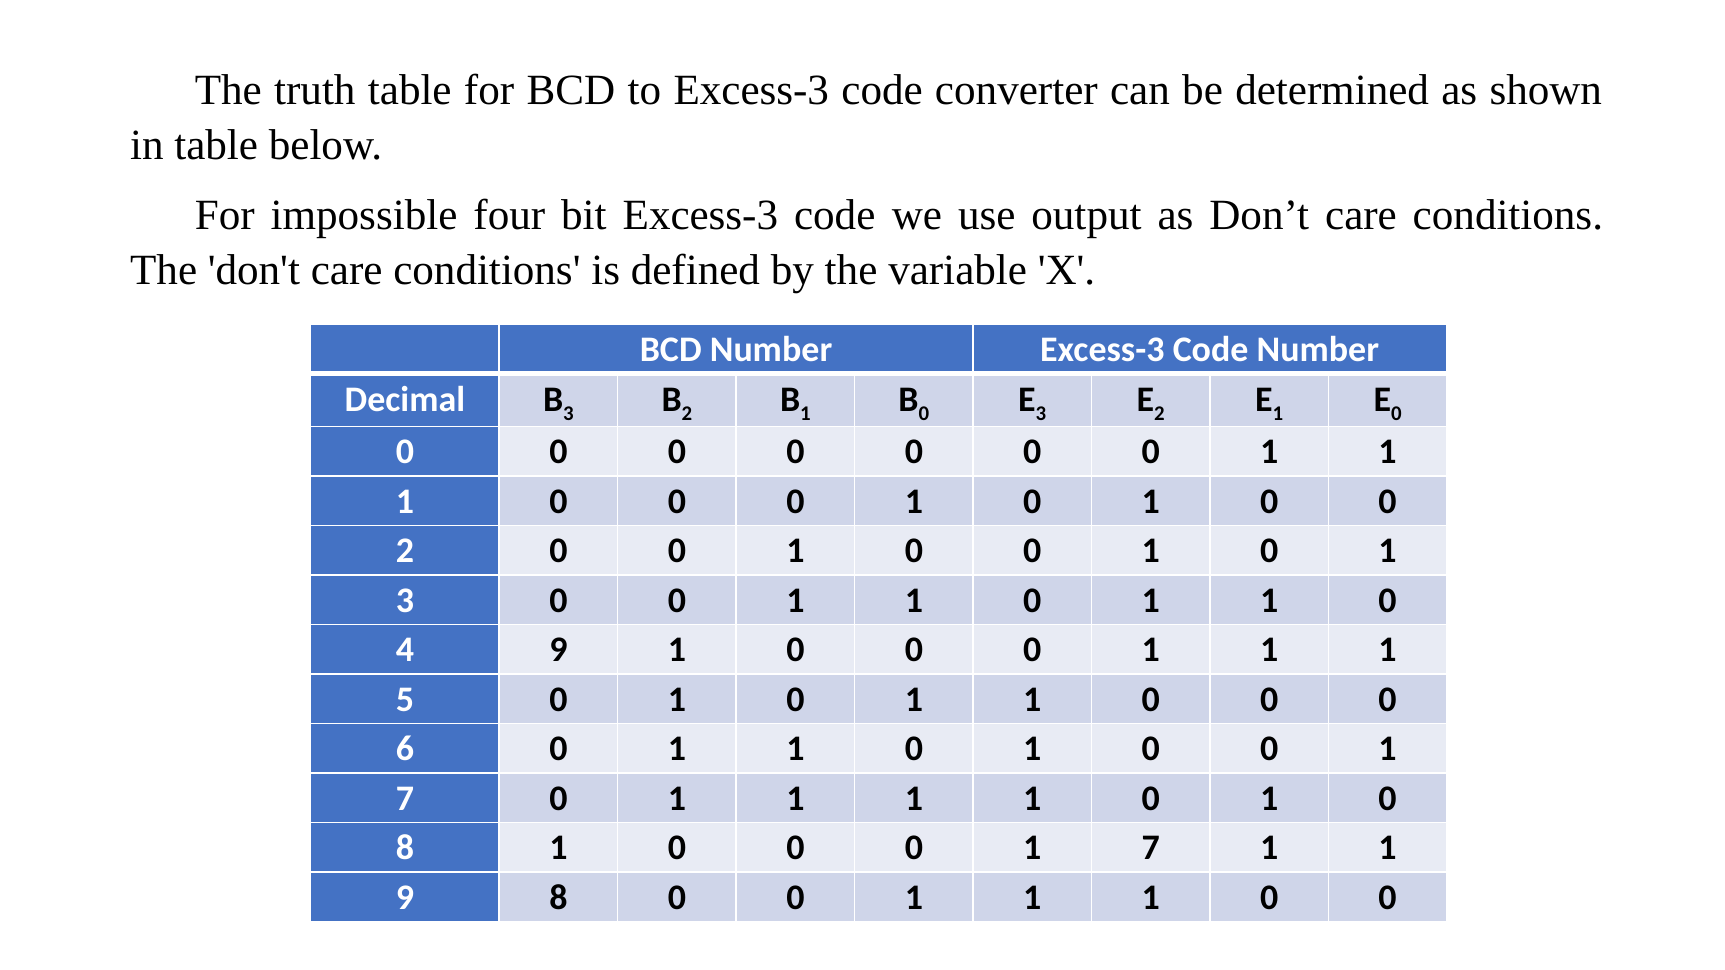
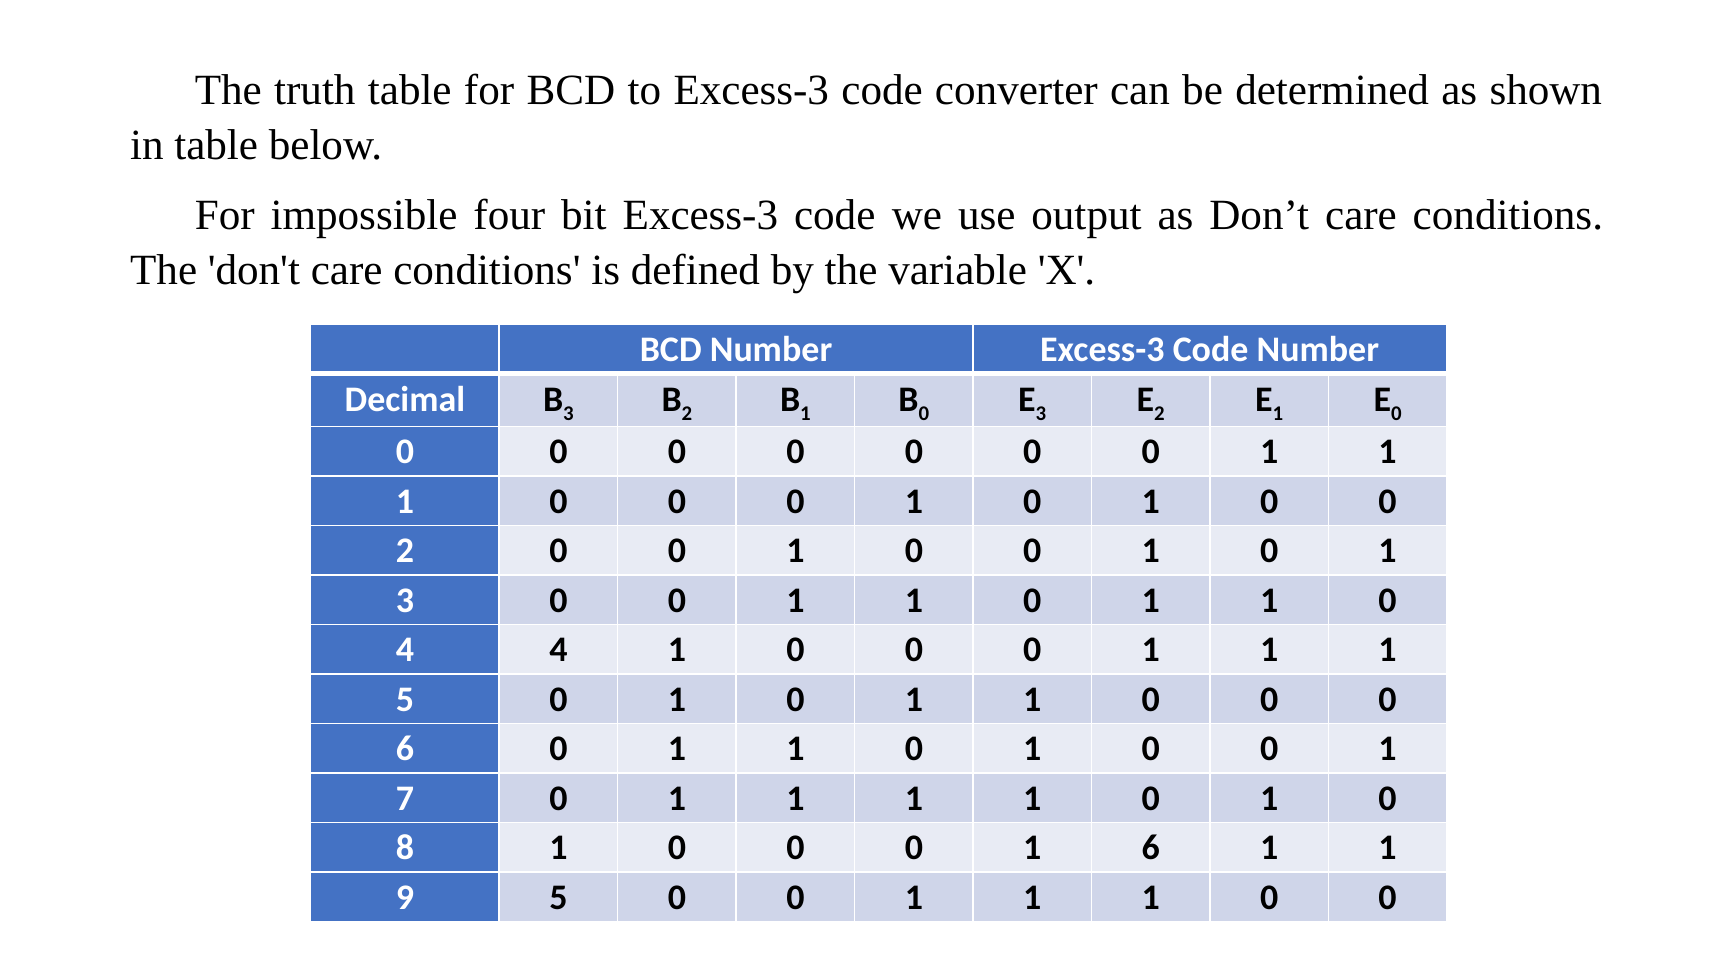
4 9: 9 -> 4 (558, 650)
7: 7 -> 6 (1151, 848)
9 8: 8 -> 5 (558, 898)
